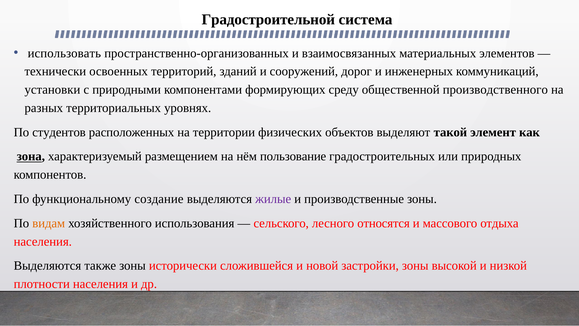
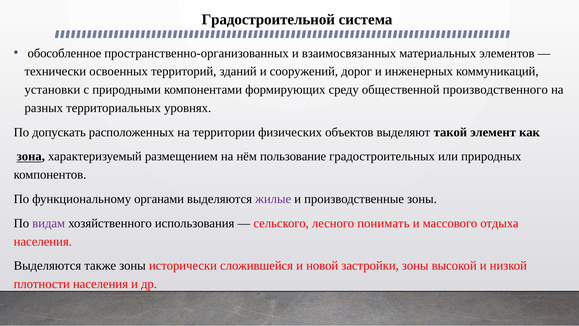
использовать: использовать -> обособленное (64, 53)
студентов: студентов -> допускать (59, 132)
создание: создание -> органами (159, 199)
видам colour: orange -> purple (49, 223)
относятся: относятся -> понимать (383, 223)
